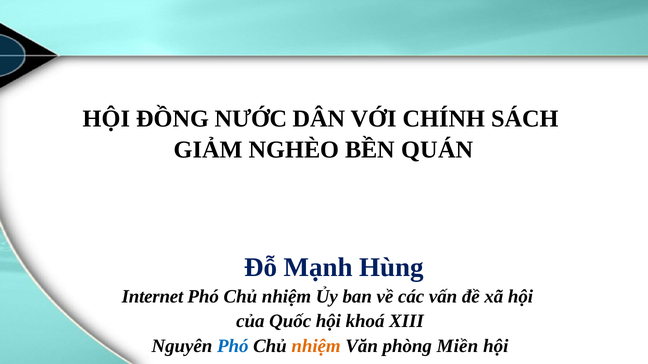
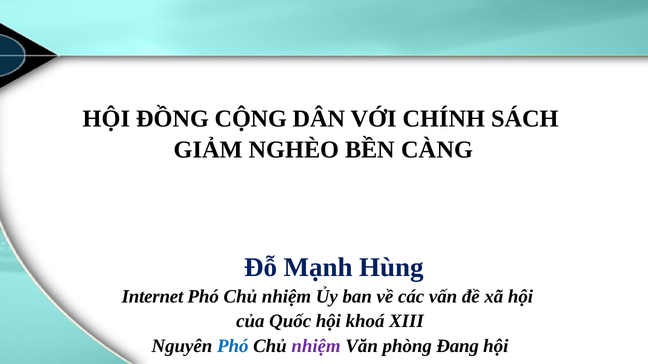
NƯỚC: NƯỚC -> CỘNG (251, 119)
QUÁN: QUÁN -> CÀNG (437, 150)
nhiệm colour: orange -> purple (316, 346)
Miền: Miền -> Đang (458, 346)
